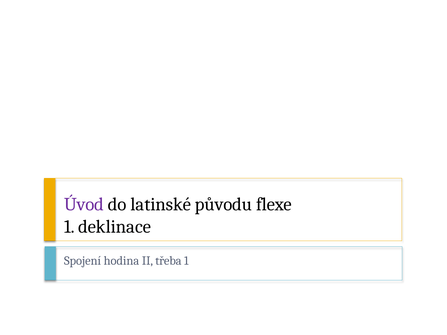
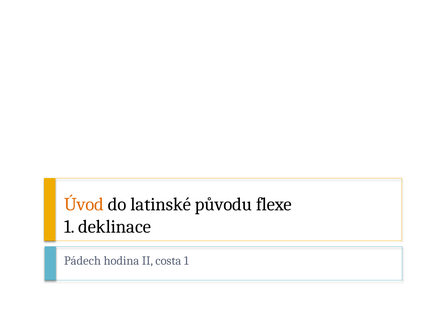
Úvod colour: purple -> orange (84, 205)
Spojení: Spojení -> Pádech (82, 261)
třeba: třeba -> costa (168, 261)
